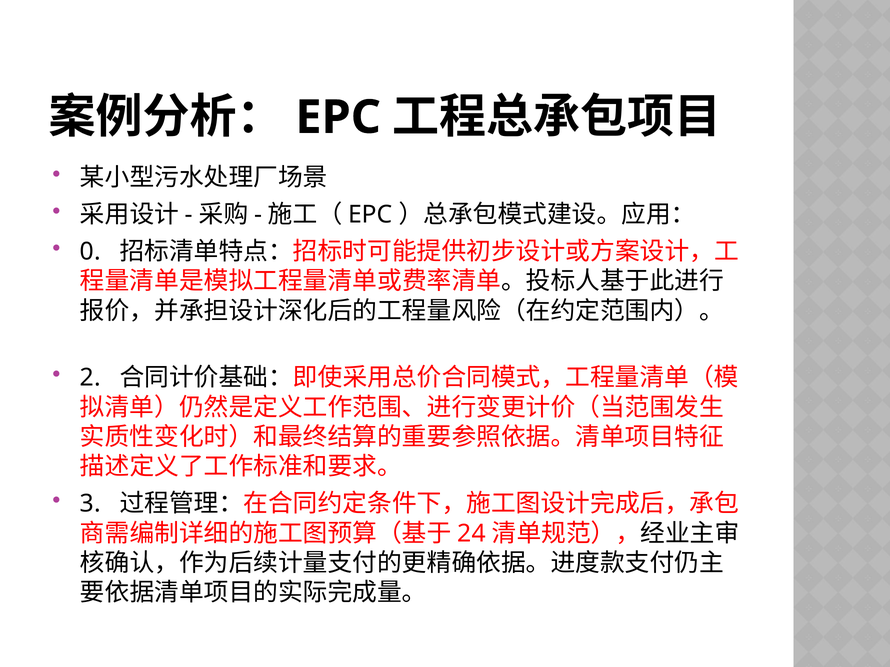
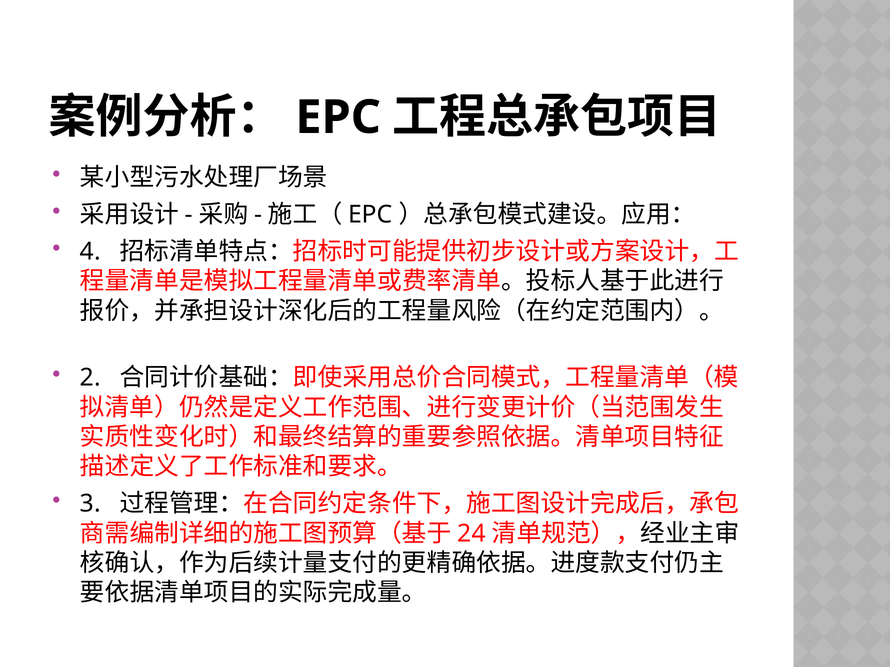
0: 0 -> 4 (90, 252)
